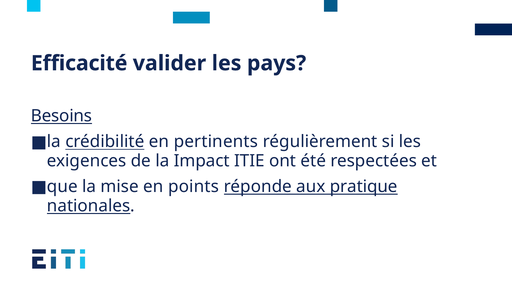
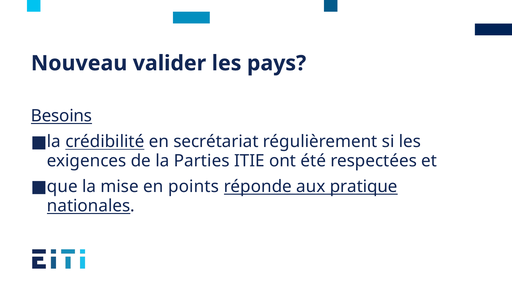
Efficacité: Efficacité -> Nouveau (79, 63)
pertinents: pertinents -> secrétariat (216, 141)
Impact: Impact -> Parties (202, 161)
